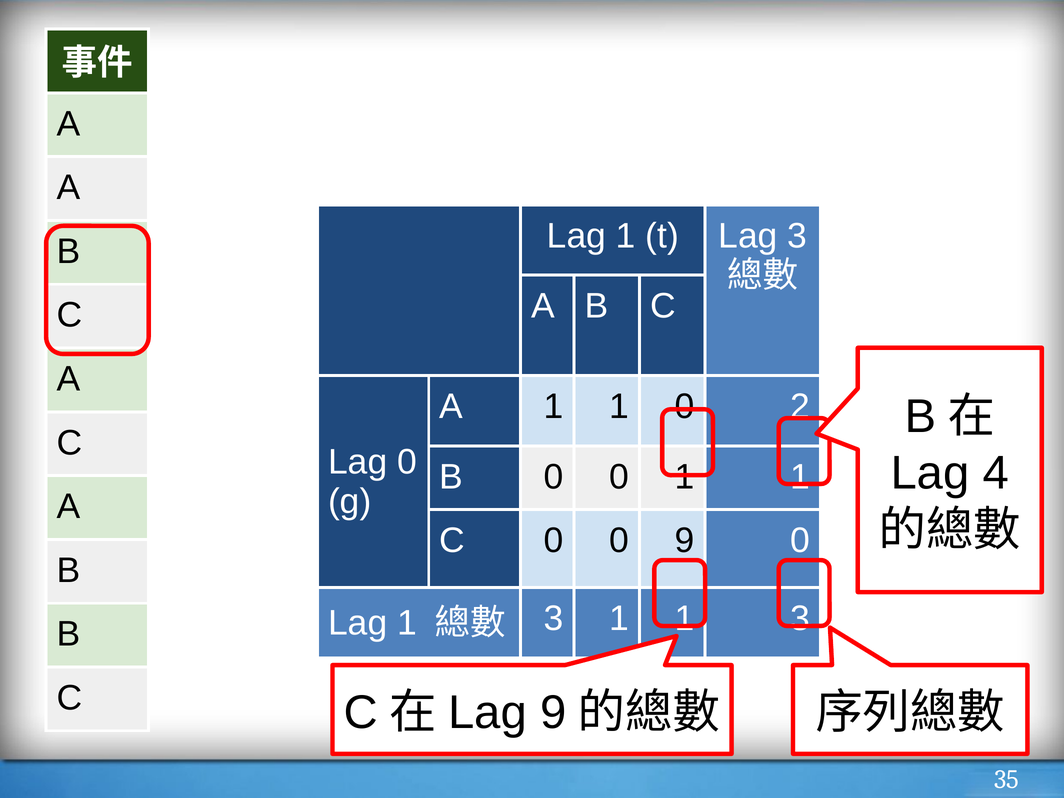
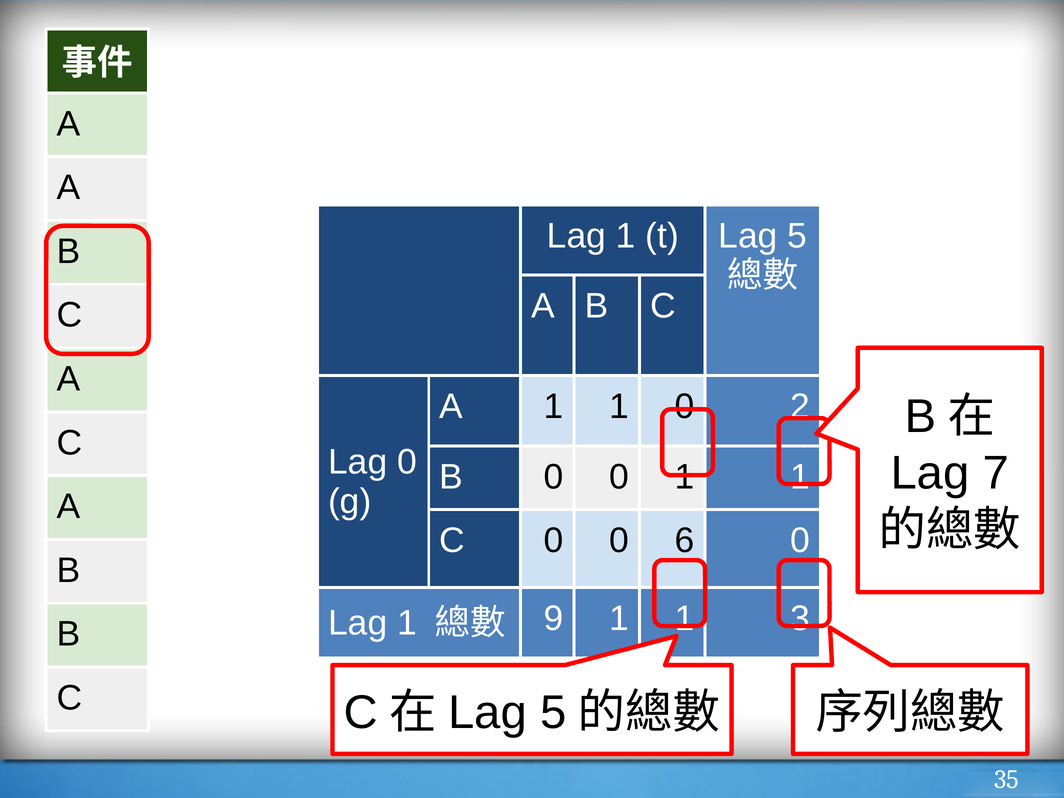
t Lag 3: 3 -> 5 (797, 236)
4: 4 -> 7 (996, 473)
0 9: 9 -> 6 (685, 541)
3: 3 -> 9 (554, 618)
9: 9 -> 5 (553, 713)
